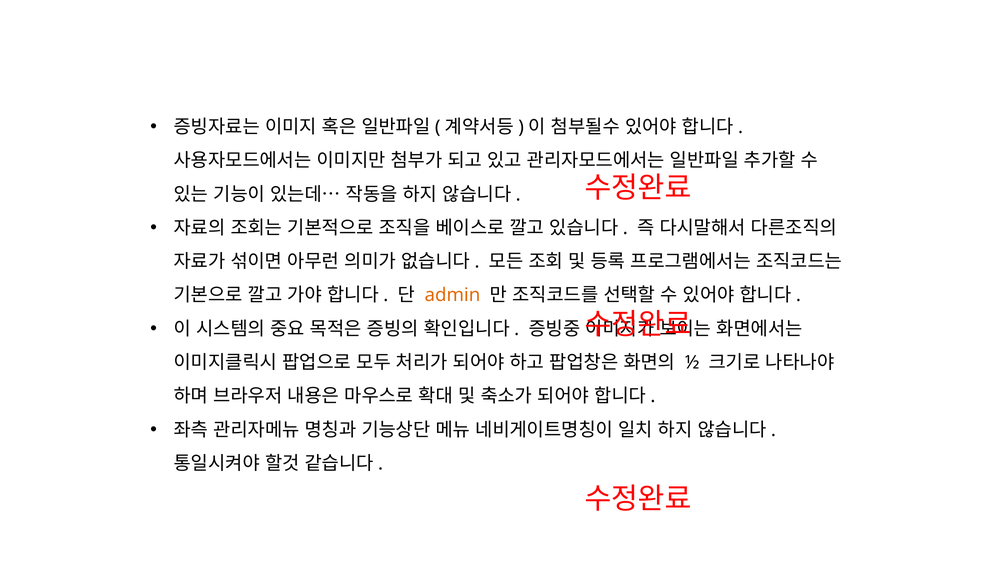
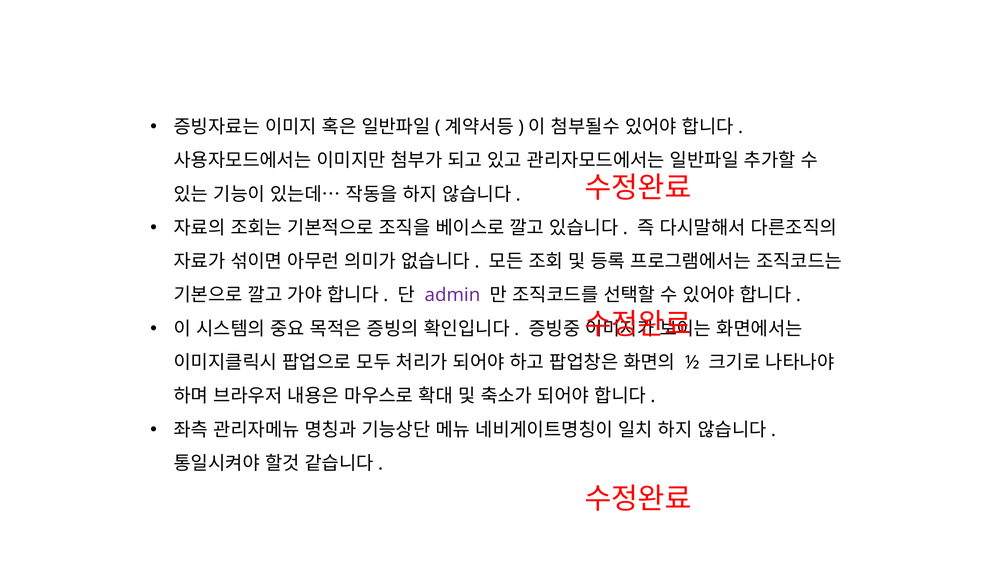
admin colour: orange -> purple (452, 296)
